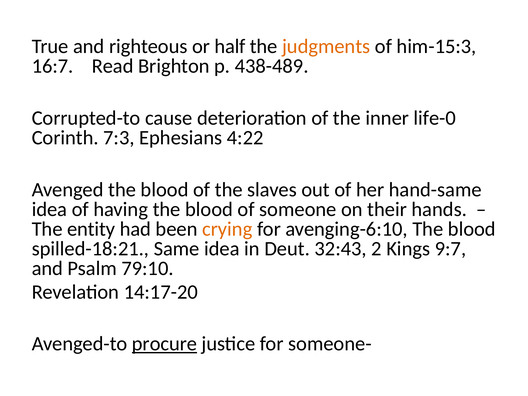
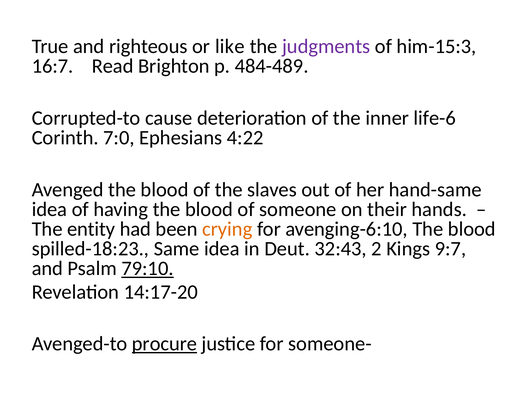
half: half -> like (230, 46)
judgments colour: orange -> purple (326, 46)
438-489: 438-489 -> 484-489 (272, 66)
life-0: life-0 -> life-6 (435, 118)
7:3: 7:3 -> 7:0 (119, 138)
spilled-18:21: spilled-18:21 -> spilled-18:23 (90, 249)
79:10 underline: none -> present (148, 268)
